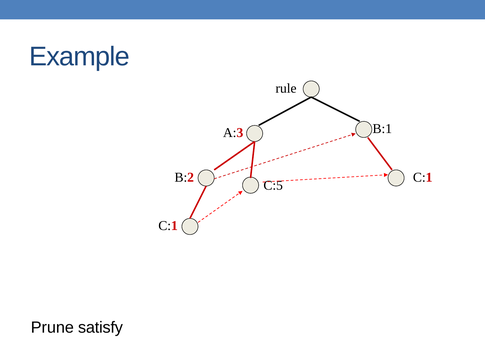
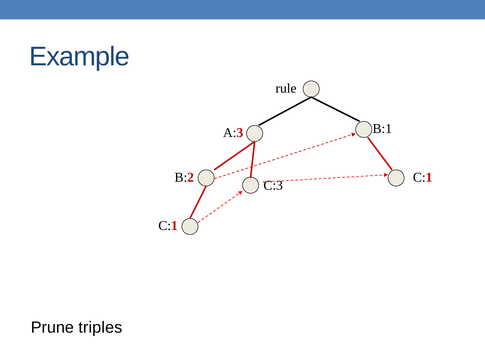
C:5: C:5 -> C:3 (273, 185)
satisfy: satisfy -> triples (100, 327)
